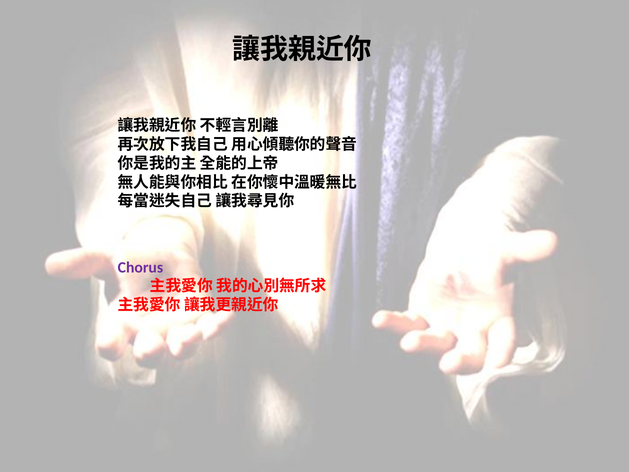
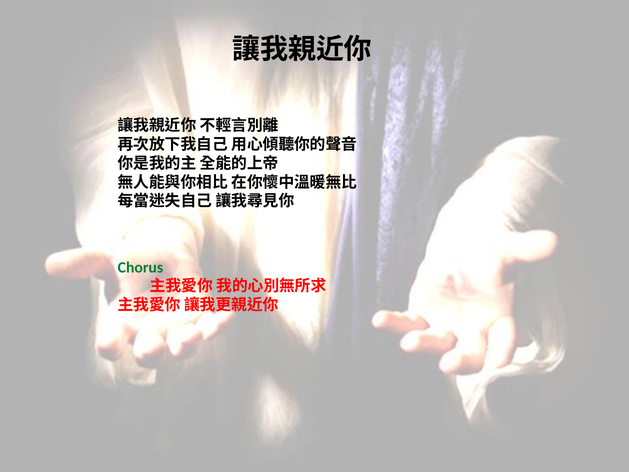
Chorus colour: purple -> green (140, 267)
